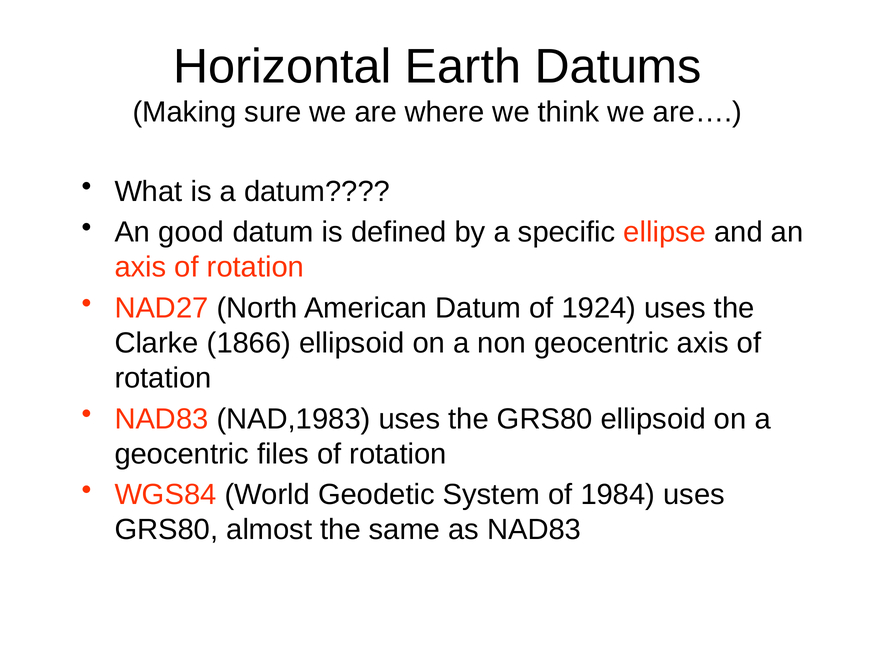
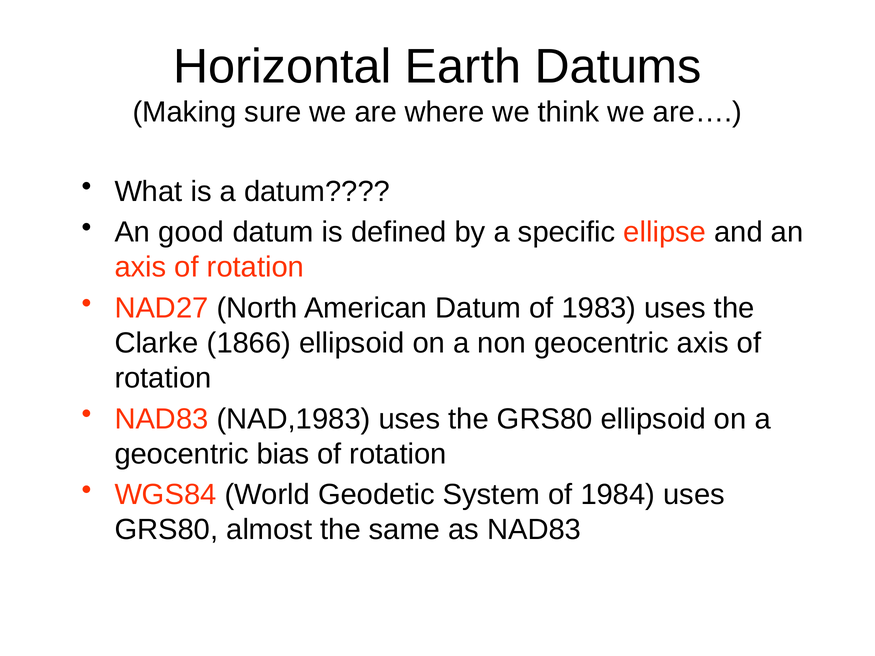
1924: 1924 -> 1983 (599, 308)
files: files -> bias (283, 454)
